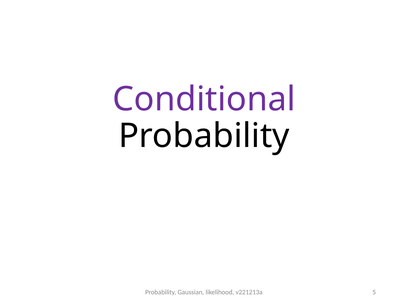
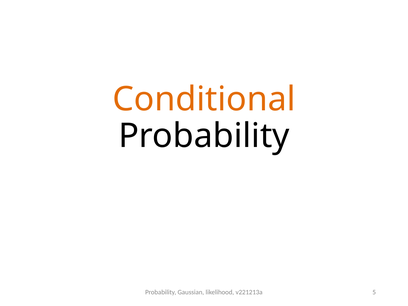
Conditional colour: purple -> orange (204, 99)
